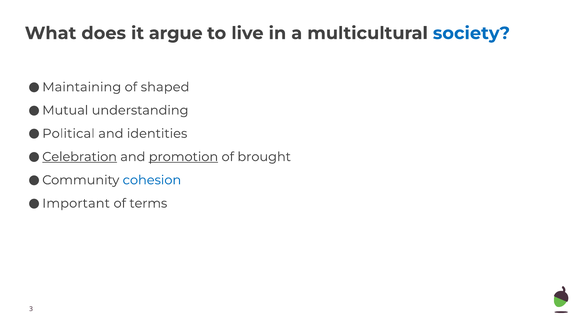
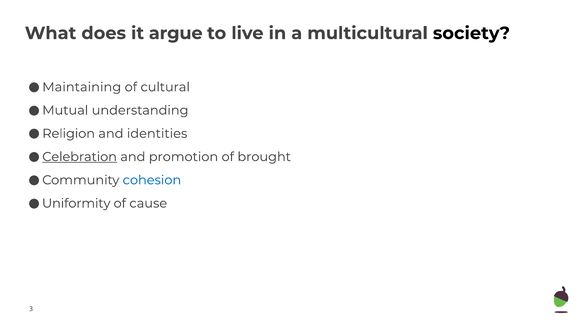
society colour: blue -> black (471, 33)
shaped: shaped -> cultural (165, 87)
Political: Political -> Religion (69, 134)
promotion underline: present -> none (183, 157)
Important: Important -> Uniformity (76, 204)
terms: terms -> cause (148, 204)
